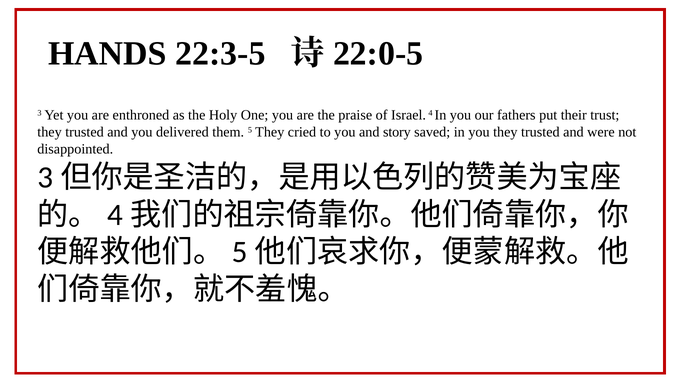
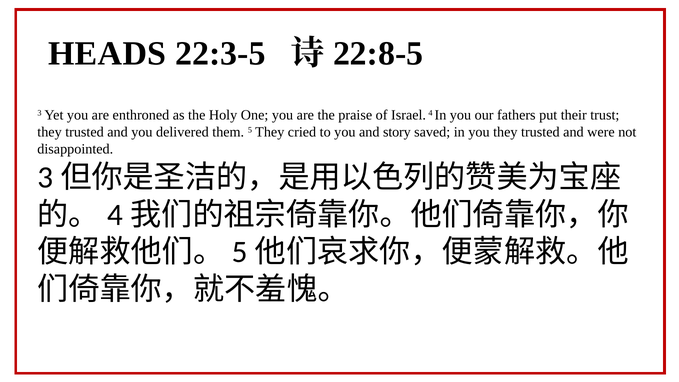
HANDS: HANDS -> HEADS (107, 54)
22:0-5: 22:0-5 -> 22:8-5 (378, 54)
